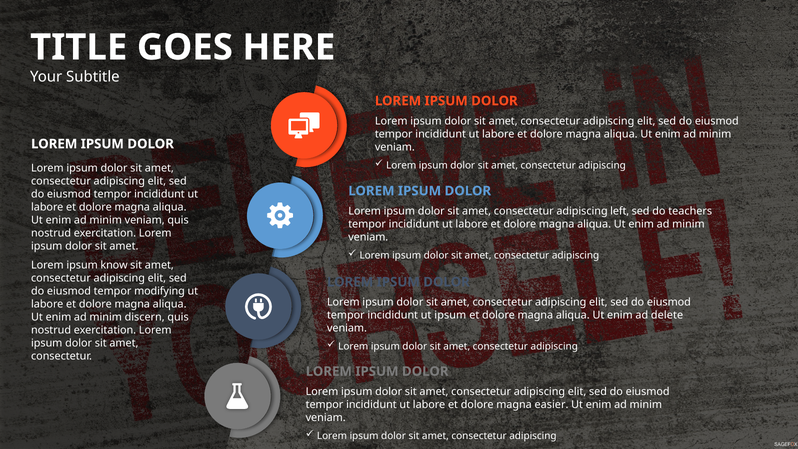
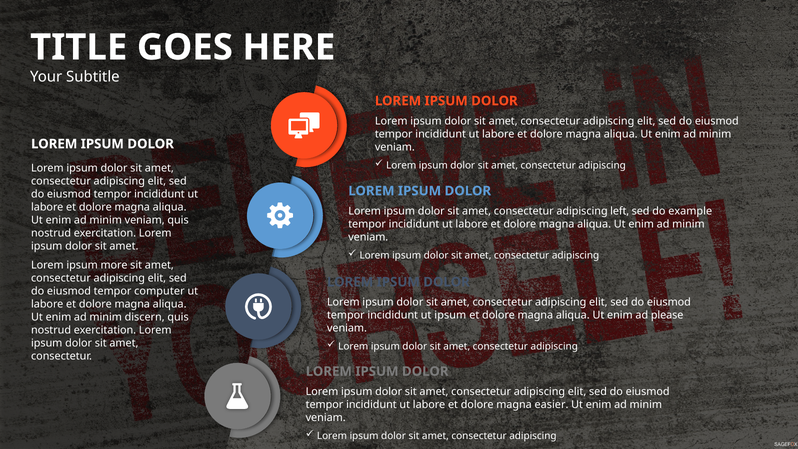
teachers: teachers -> example (690, 211)
know: know -> more (114, 265)
modifying: modifying -> computer (159, 291)
delete: delete -> please (667, 315)
